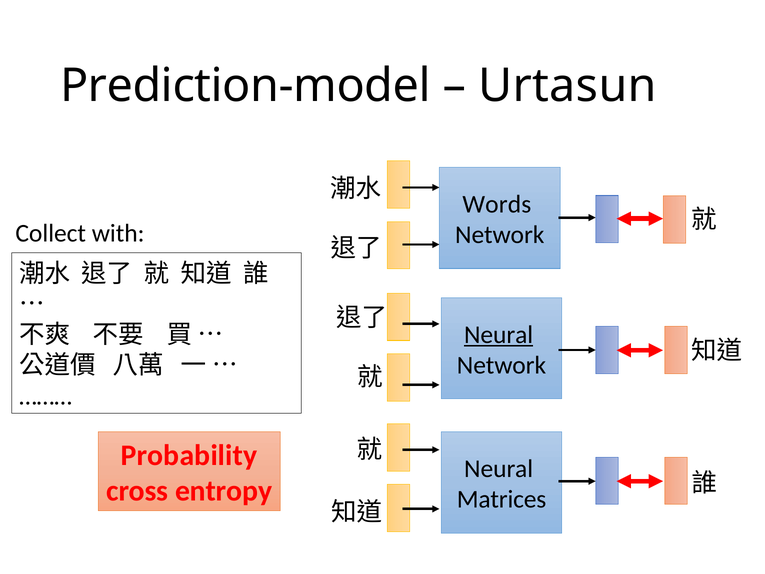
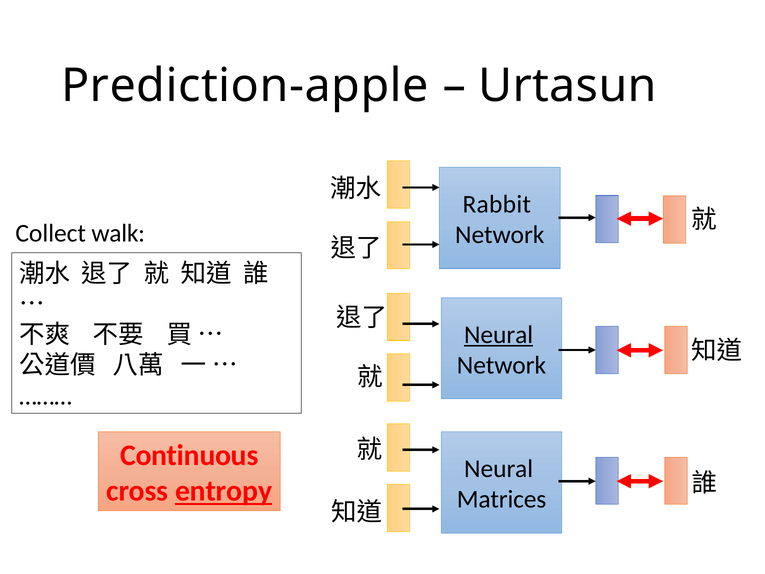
Prediction-model: Prediction-model -> Prediction-apple (245, 86)
Words: Words -> Rabbit (497, 204)
with: with -> walk (118, 233)
Probability: Probability -> Continuous (189, 455)
entropy underline: none -> present (224, 491)
